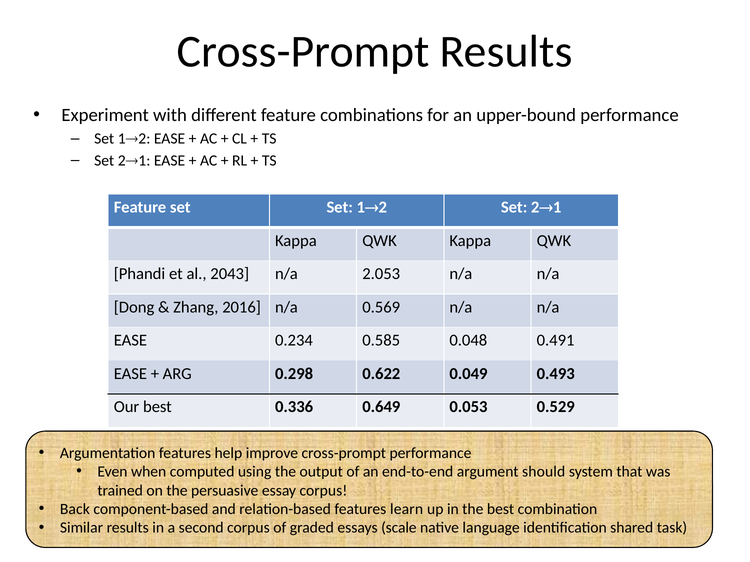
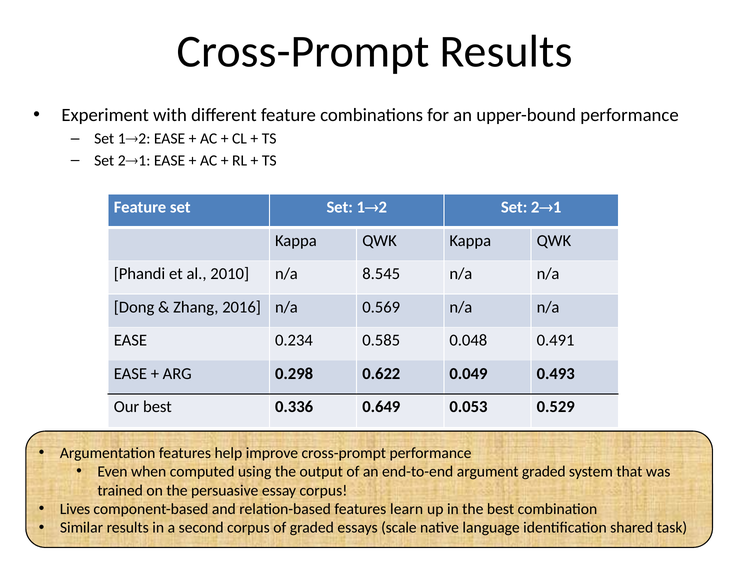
2043: 2043 -> 2010 (230, 274)
2.053: 2.053 -> 8.545 (381, 274)
argument should: should -> graded (544, 472)
Back: Back -> Lives (75, 510)
